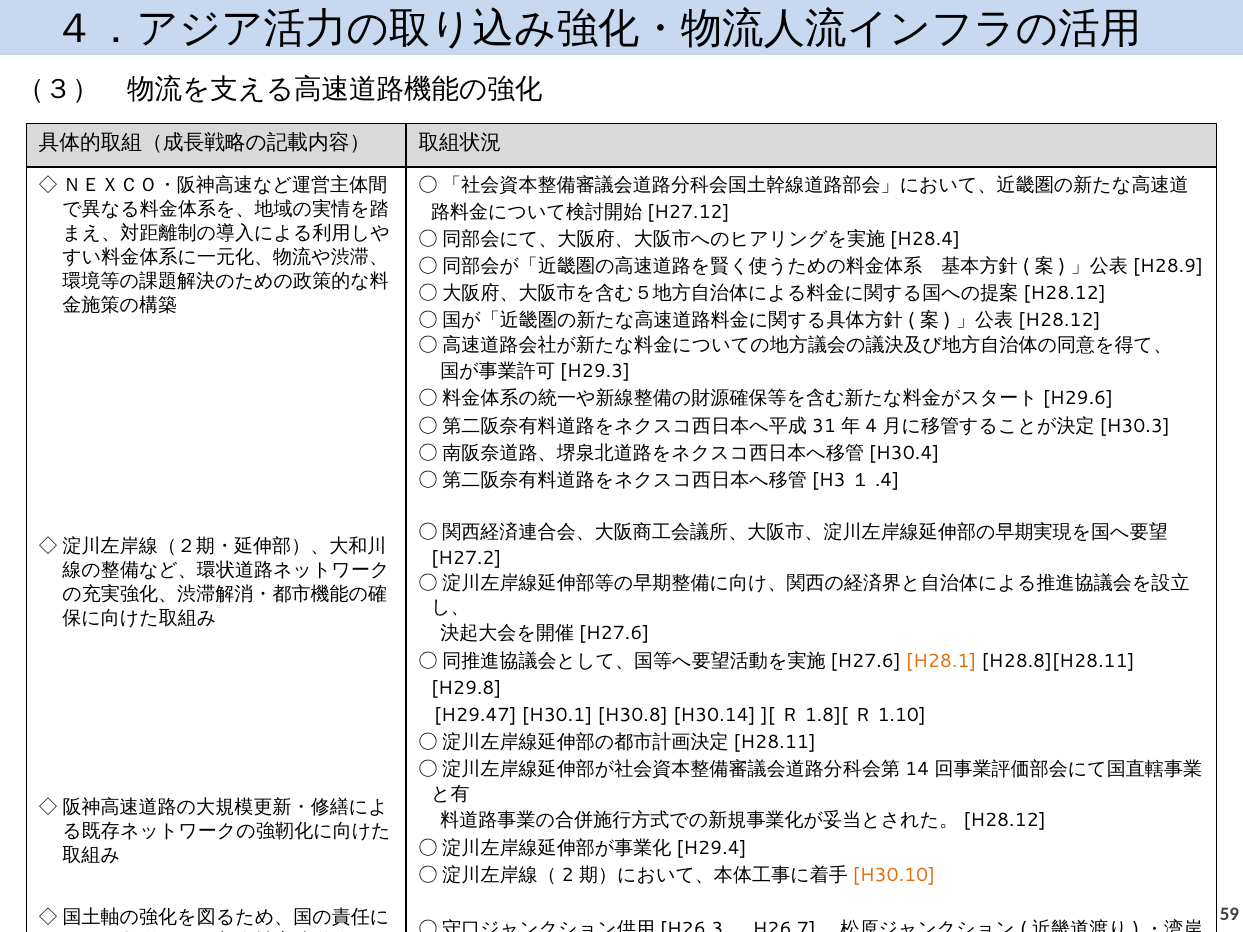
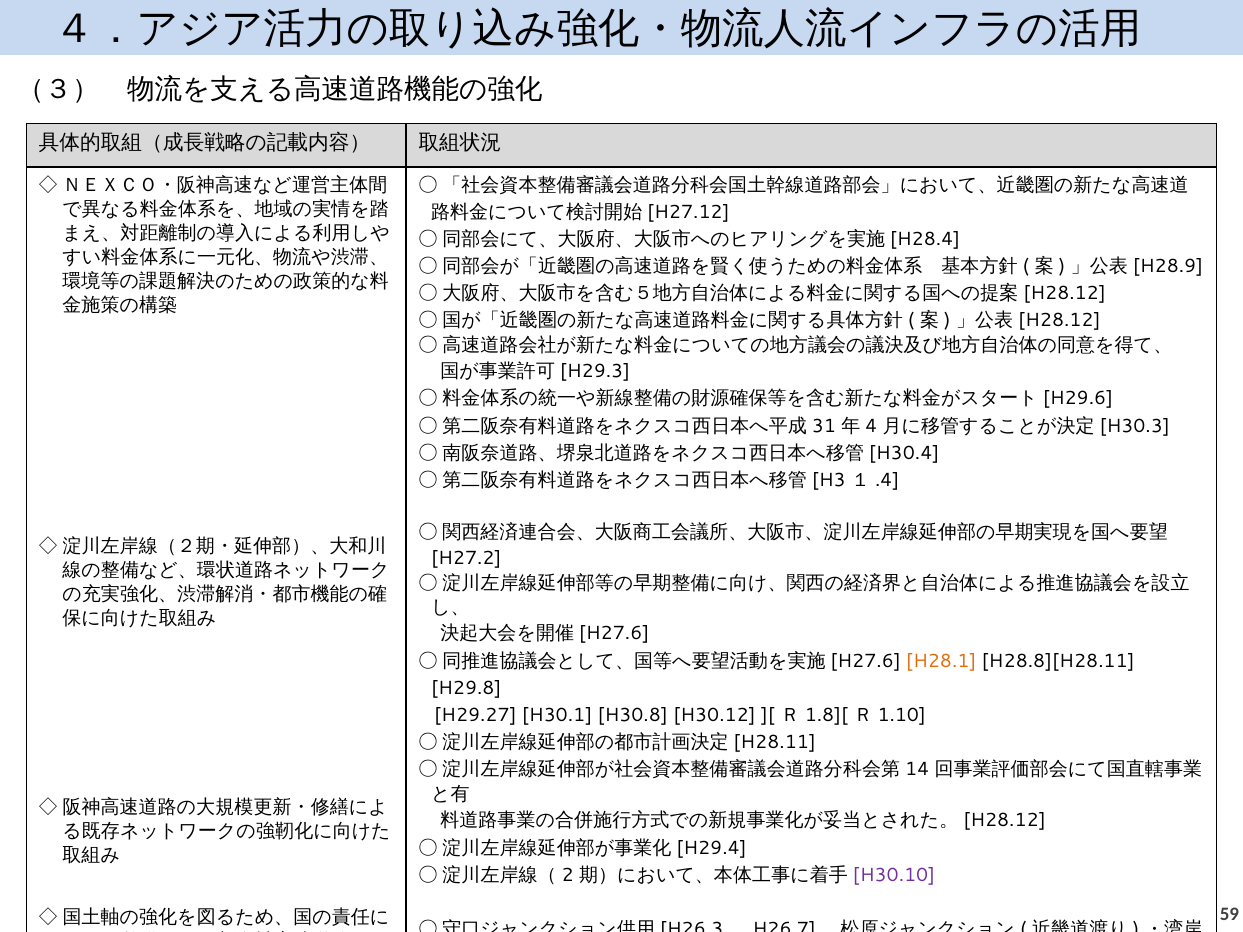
H29.47: H29.47 -> H29.27 (475, 715)
H30.14: H30.14 -> H30.12 (715, 715)
H30.10 colour: orange -> purple (894, 875)
